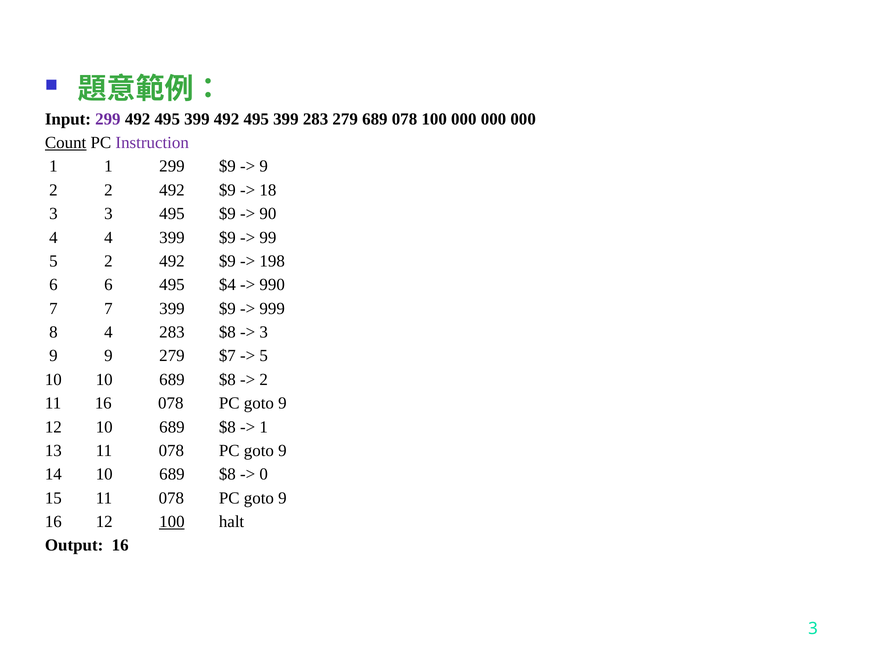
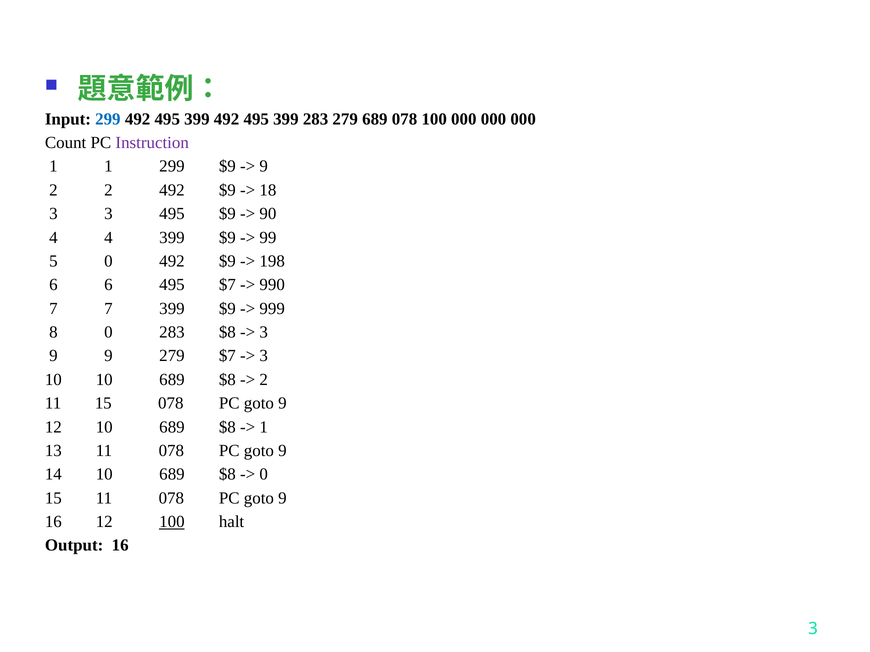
299 colour: purple -> blue (108, 119)
Count underline: present -> none (66, 143)
5 2: 2 -> 0 (108, 261)
495 $4: $4 -> $7 (227, 285)
8 4: 4 -> 0 (108, 332)
5: 5 -> 3 (264, 356)
11 16: 16 -> 15 (103, 404)
